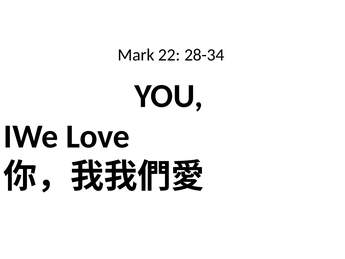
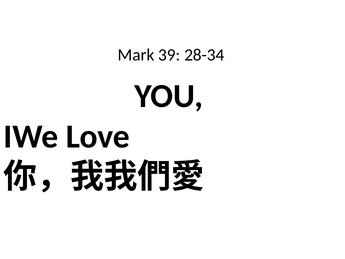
22: 22 -> 39 (169, 55)
